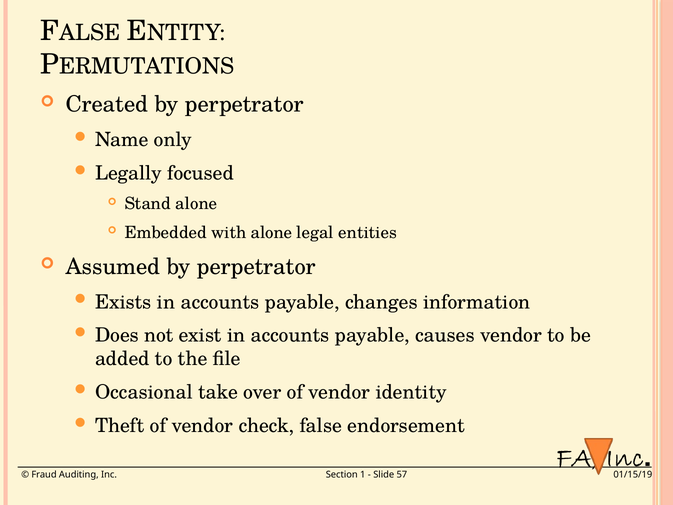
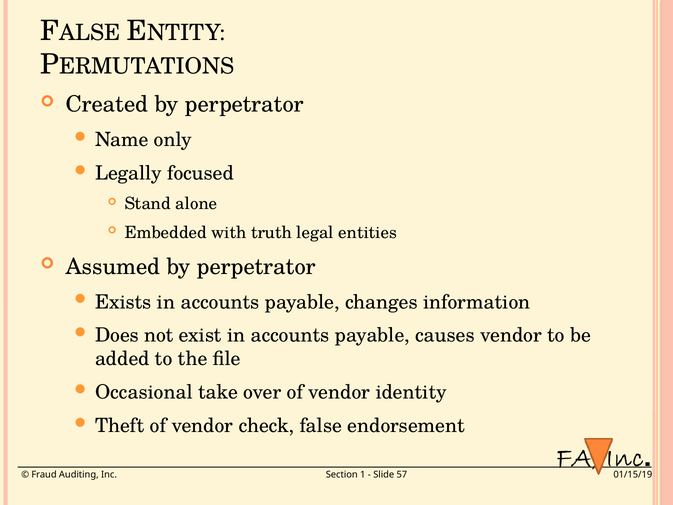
with alone: alone -> truth (271, 232)
